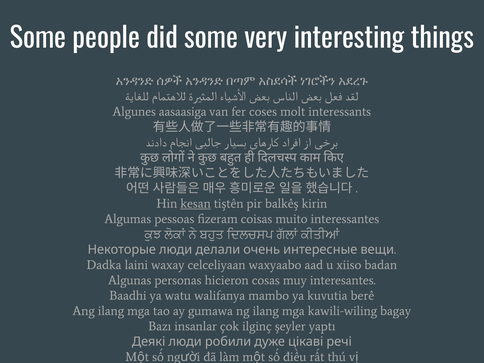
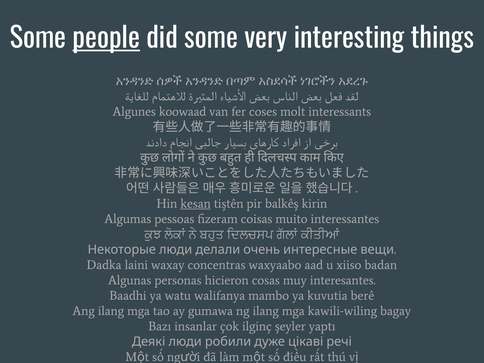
people underline: none -> present (106, 39)
aasaasiga: aasaasiga -> koowaad (183, 112)
celceliyaan: celceliyaan -> concentras (217, 265)
